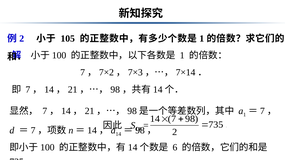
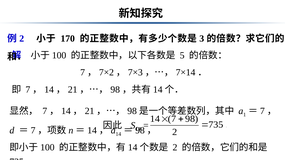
105: 105 -> 170 (68, 39)
1: 1 -> 3 (202, 39)
1: 1 -> 5 (182, 55)
6: 6 -> 2 (175, 148)
